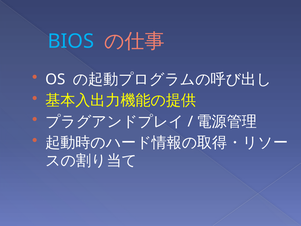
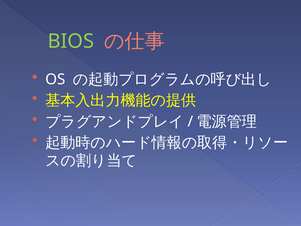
BIOS colour: light blue -> light green (71, 41)
